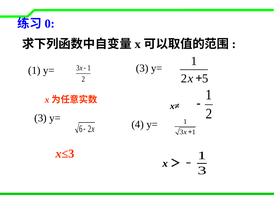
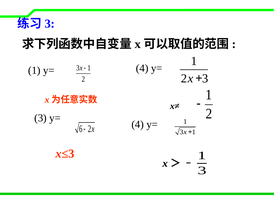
0: 0 -> 3 (50, 24)
3: 3 -> 4 (142, 68)
2 5: 5 -> 3 (205, 78)
